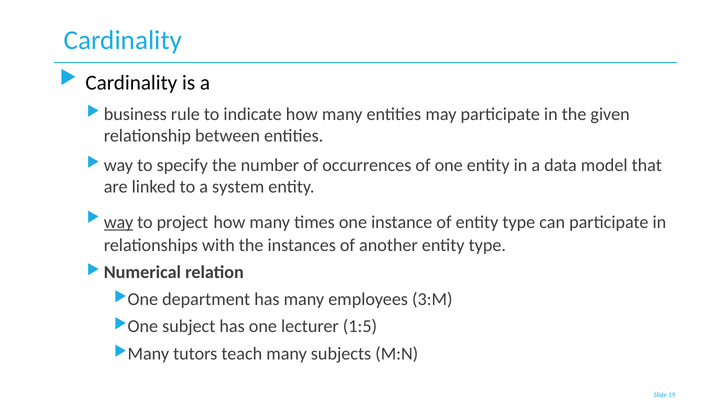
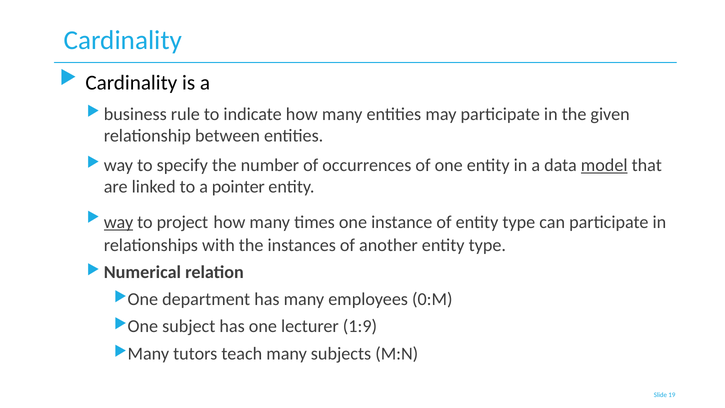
model underline: none -> present (604, 165)
system: system -> pointer (238, 187)
3:M: 3:M -> 0:M (432, 299)
1:5: 1:5 -> 1:9 (360, 326)
